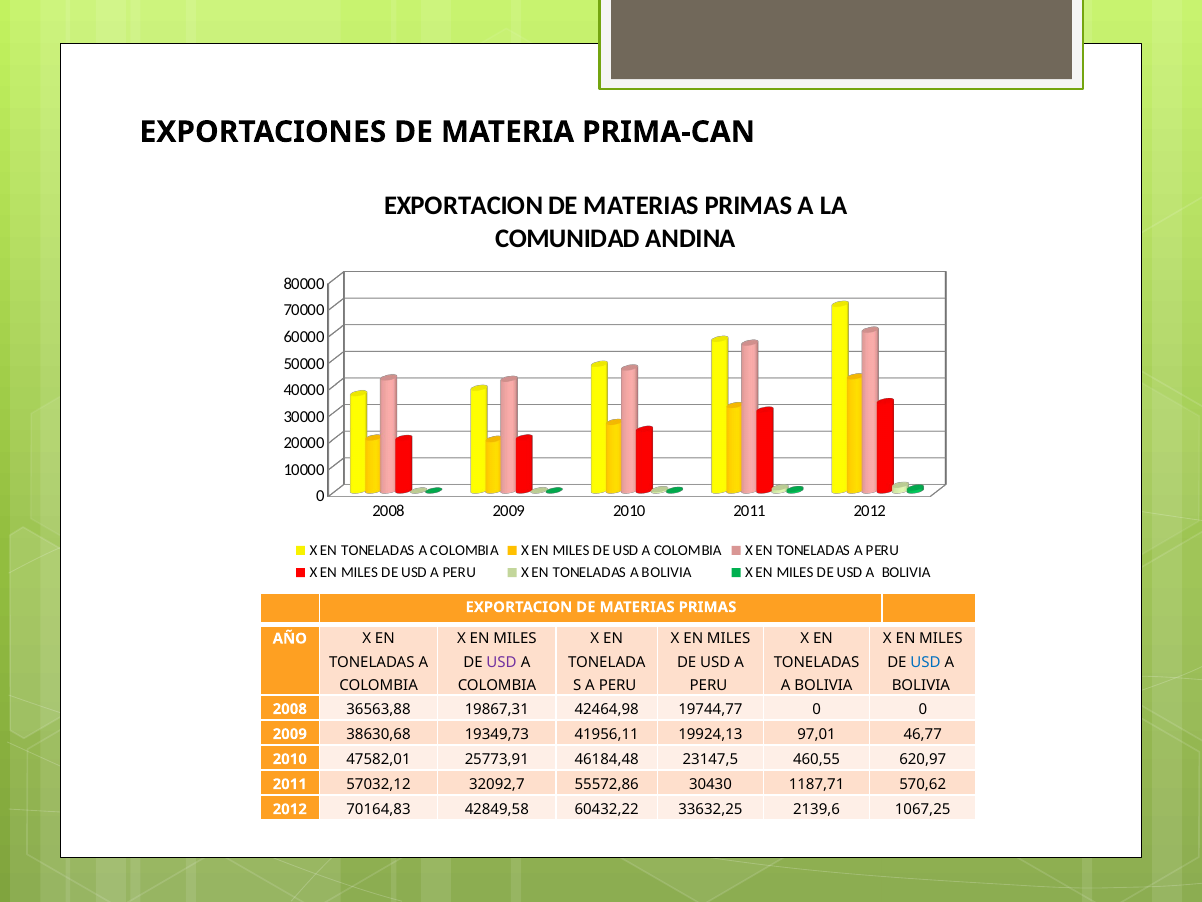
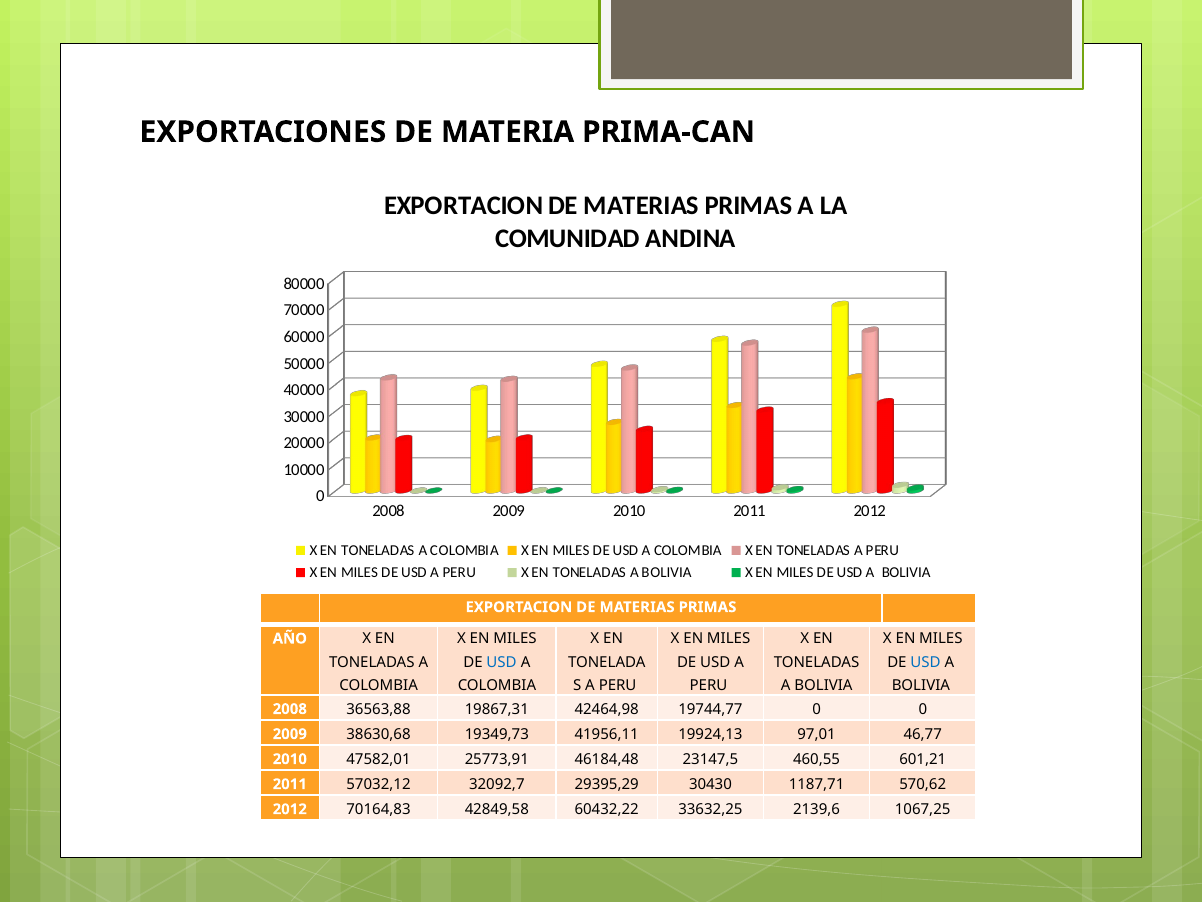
USD colour: purple -> blue (502, 662)
620,97: 620,97 -> 601,21 (923, 759)
55572,86: 55572,86 -> 29395,29 (607, 784)
